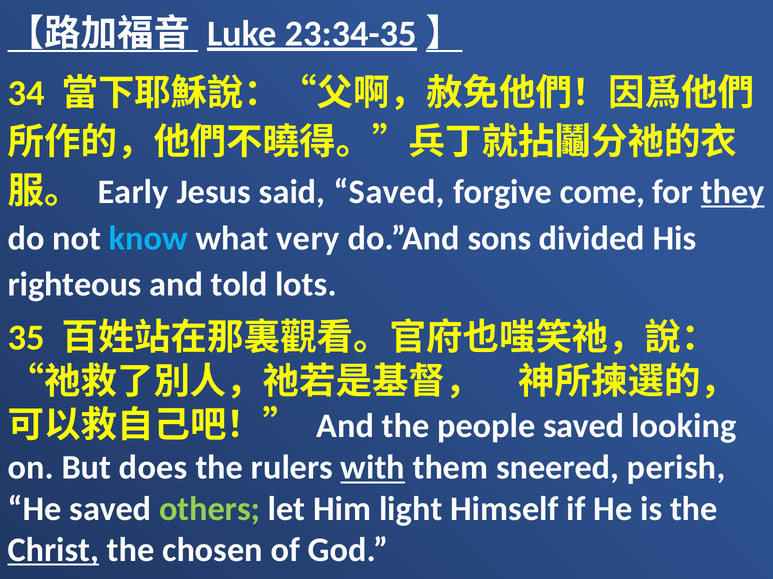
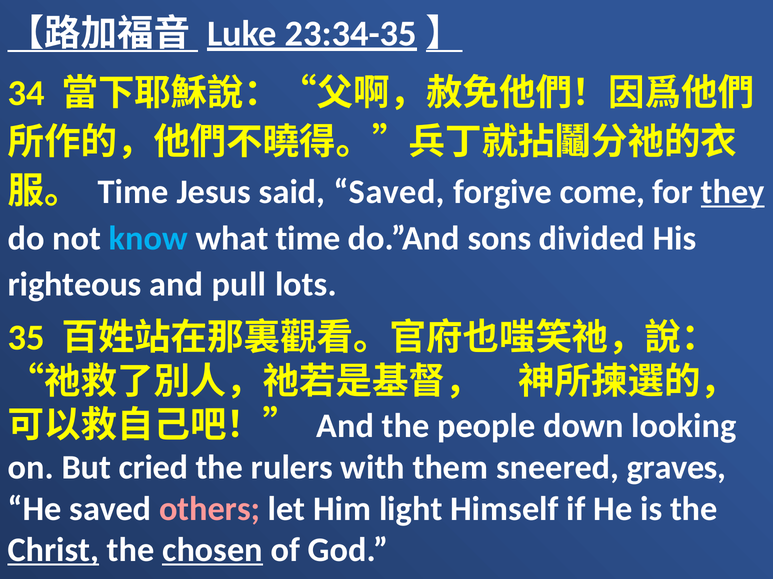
Early: Early -> Time (133, 192)
what very: very -> time (308, 239)
told: told -> pull (239, 285)
people saved: saved -> down (584, 427)
does: does -> cried (153, 468)
with underline: present -> none (373, 468)
perish: perish -> graves (676, 468)
others colour: light green -> pink (210, 509)
chosen underline: none -> present (213, 551)
